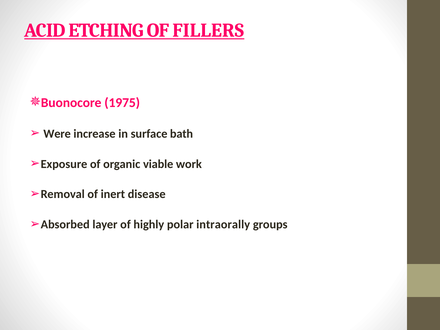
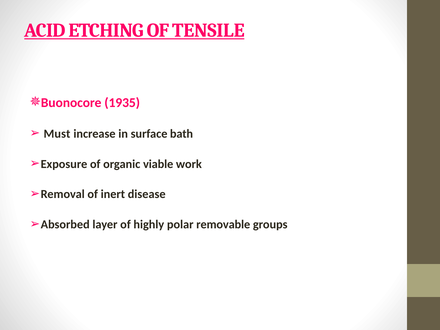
FILLERS: FILLERS -> TENSILE (208, 30)
1975: 1975 -> 1935 (122, 103)
Were: Were -> Must (57, 134)
intraorally: intraorally -> removable (223, 225)
